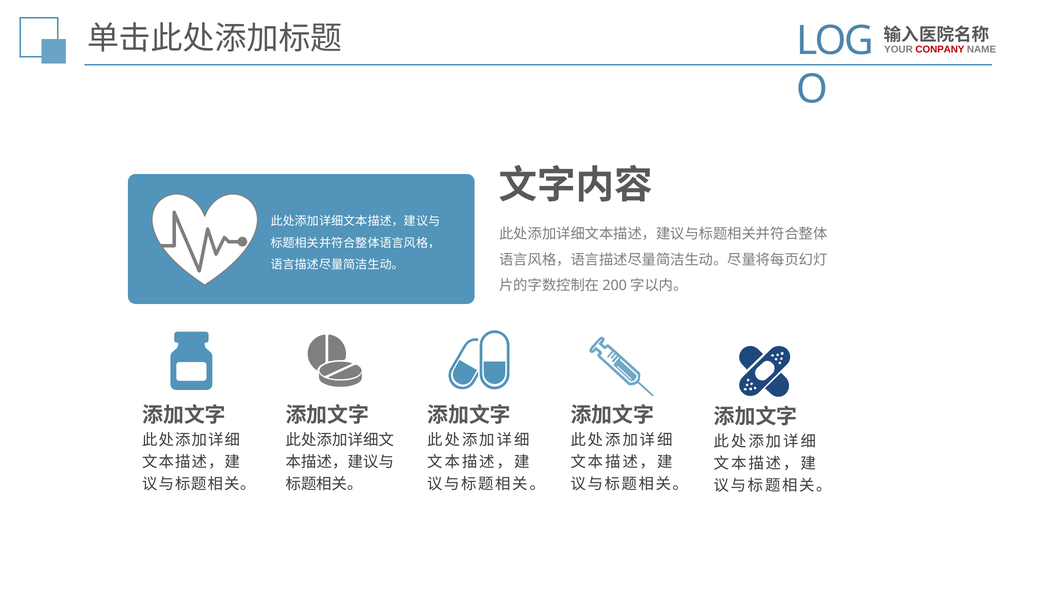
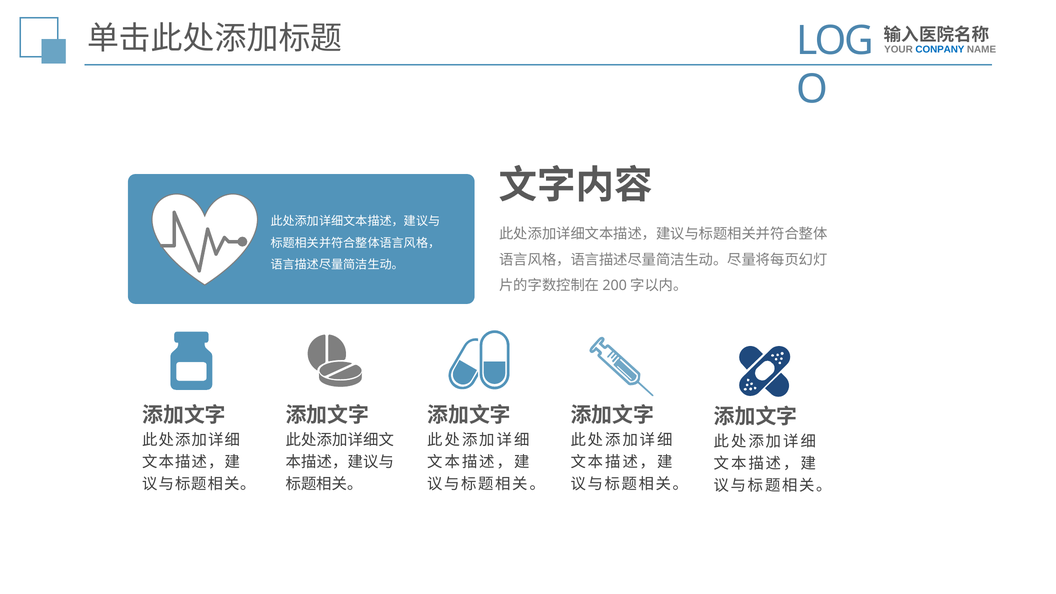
CONPANY colour: red -> blue (940, 50)
